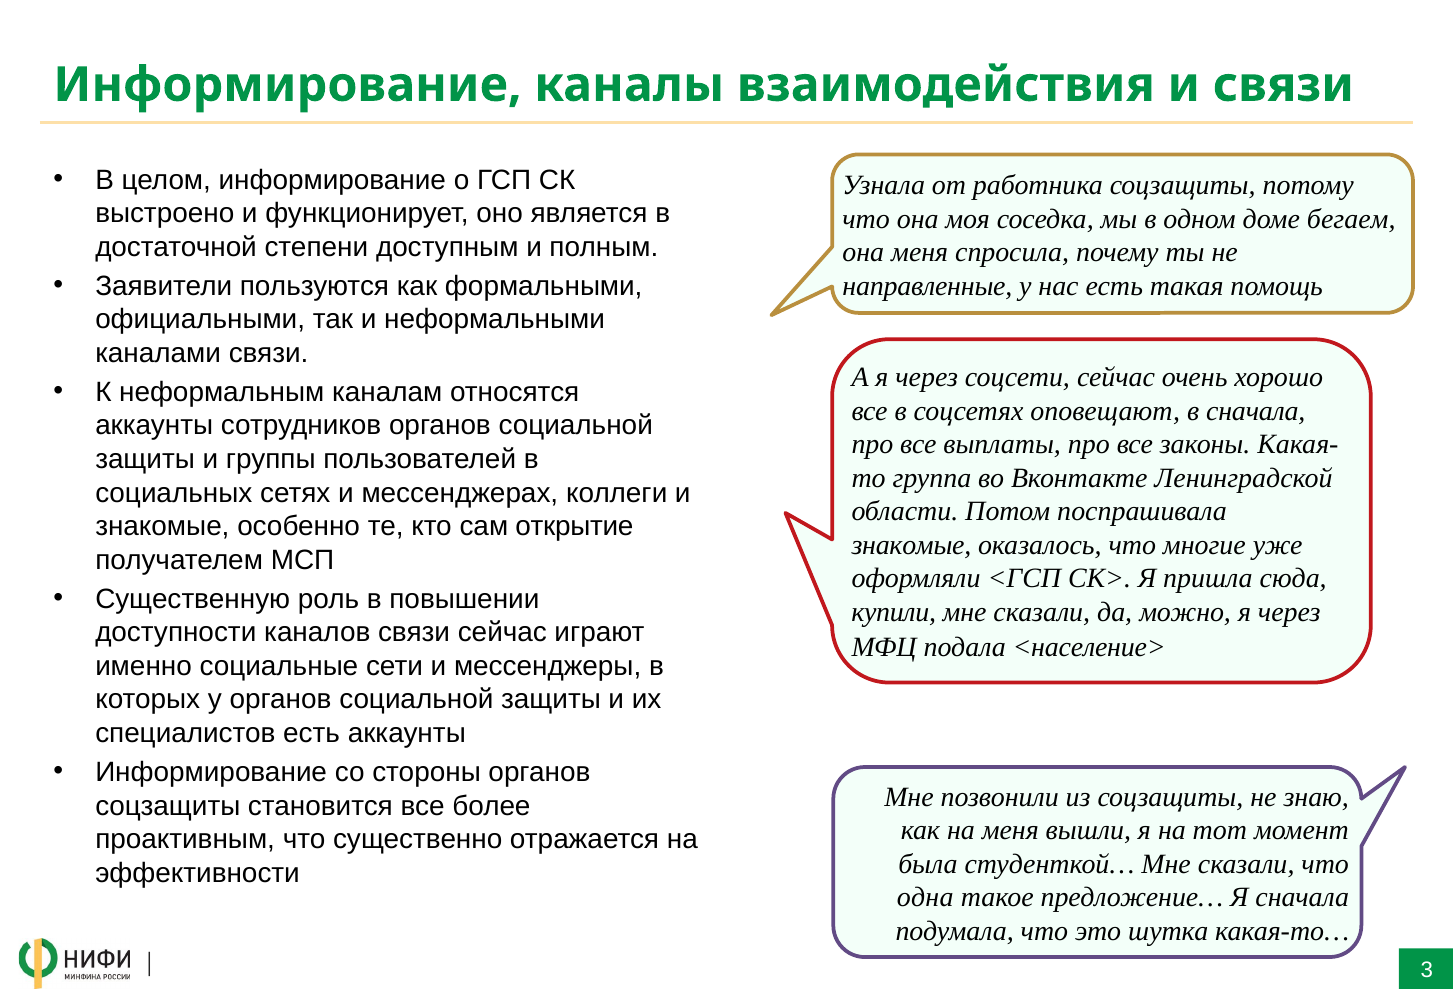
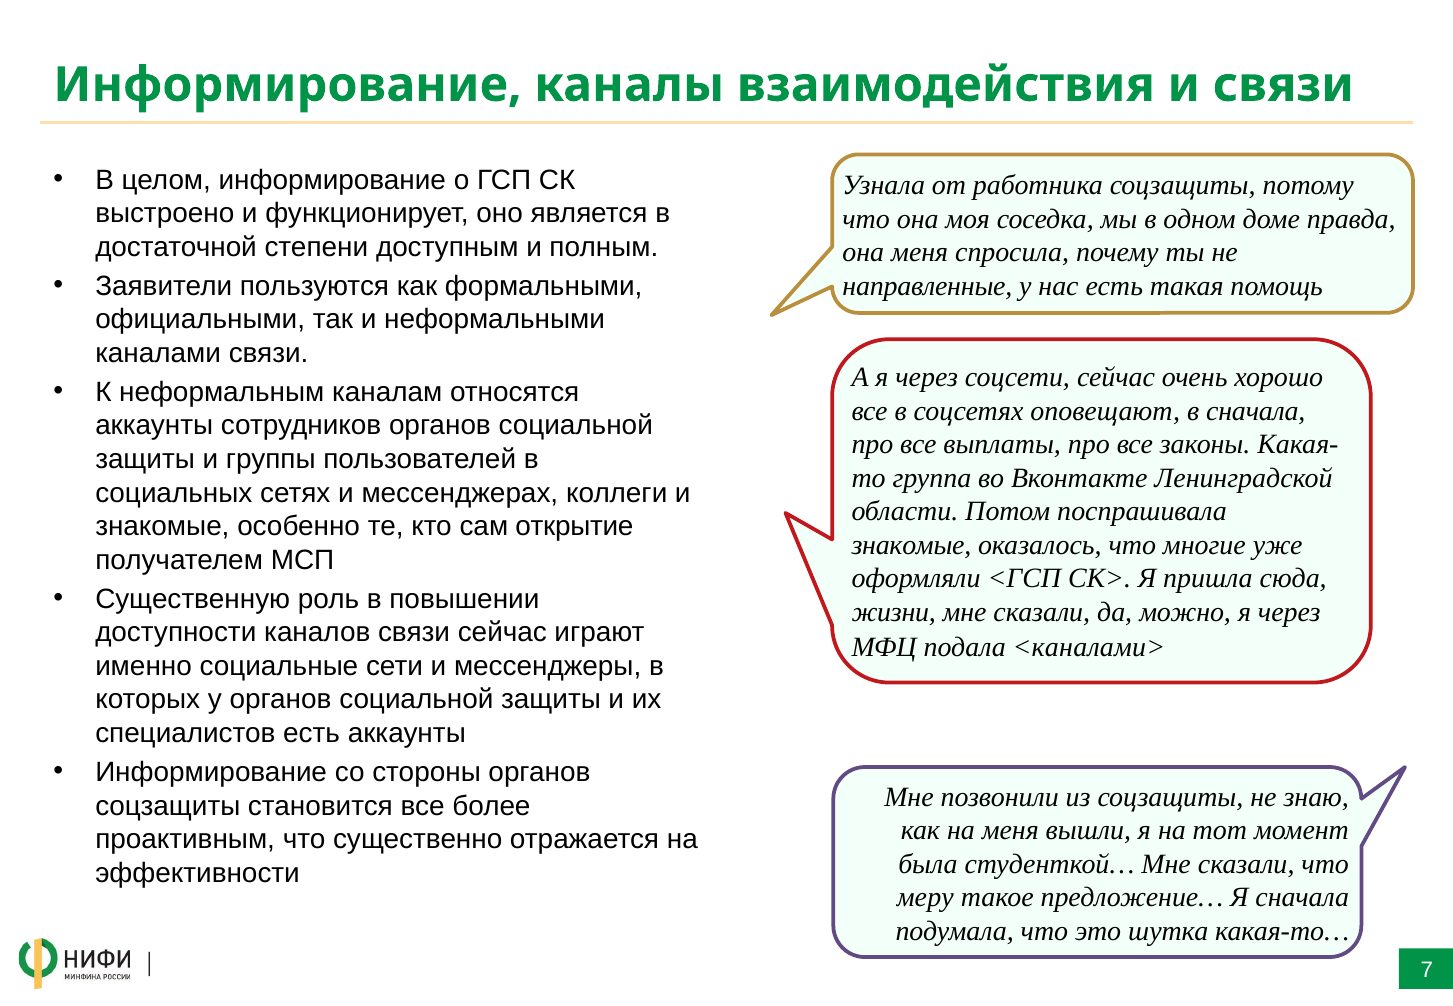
бегаем: бегаем -> правда (1351, 219)
купили: купили -> жизни (894, 612)
<население>: <население> -> <каналами> (1089, 648)
одна: одна -> меру (925, 897)
3: 3 -> 7 (1427, 970)
